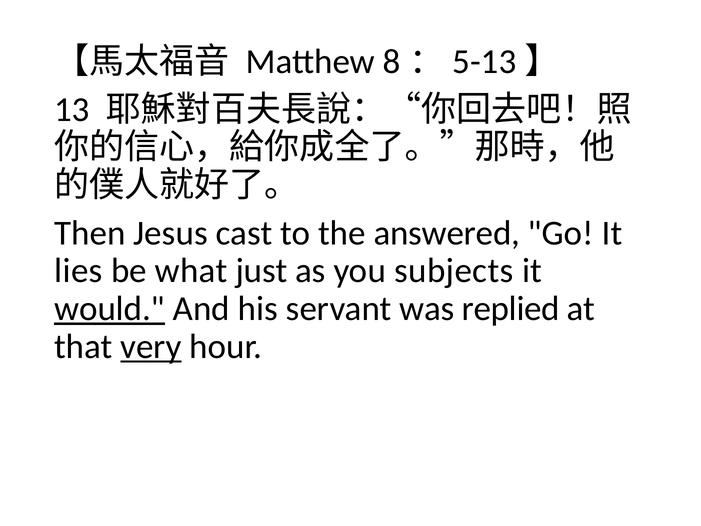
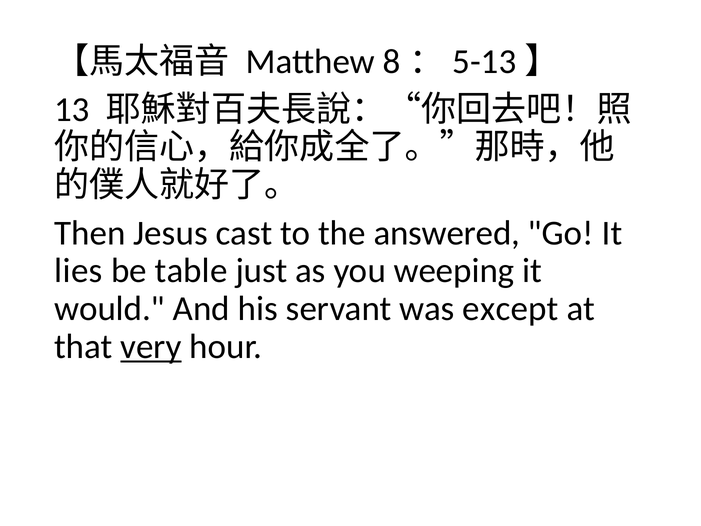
what: what -> table (191, 271)
subjects: subjects -> weeping (454, 271)
would underline: present -> none (110, 309)
replied: replied -> except (510, 309)
